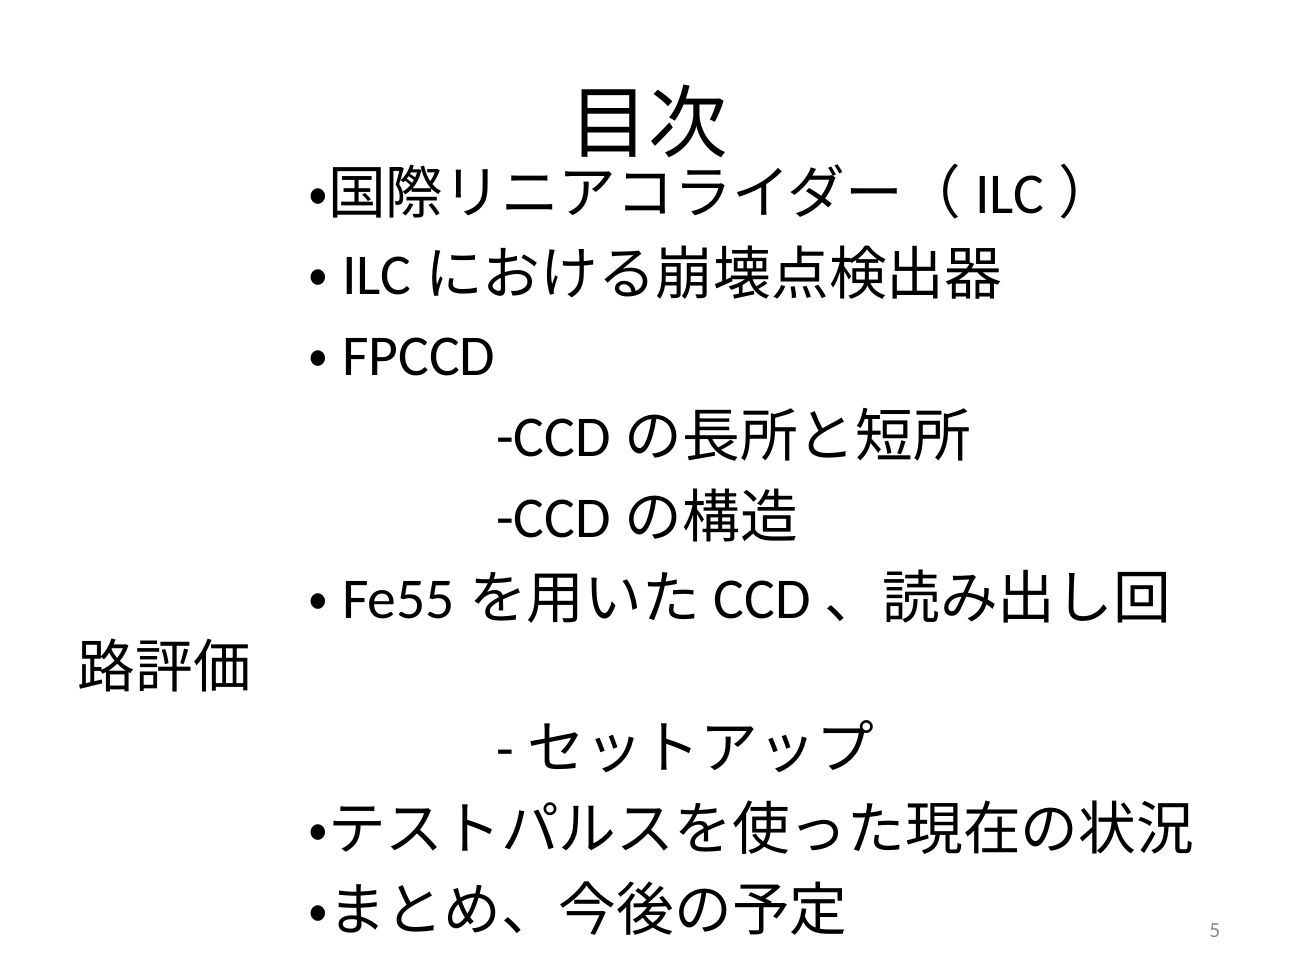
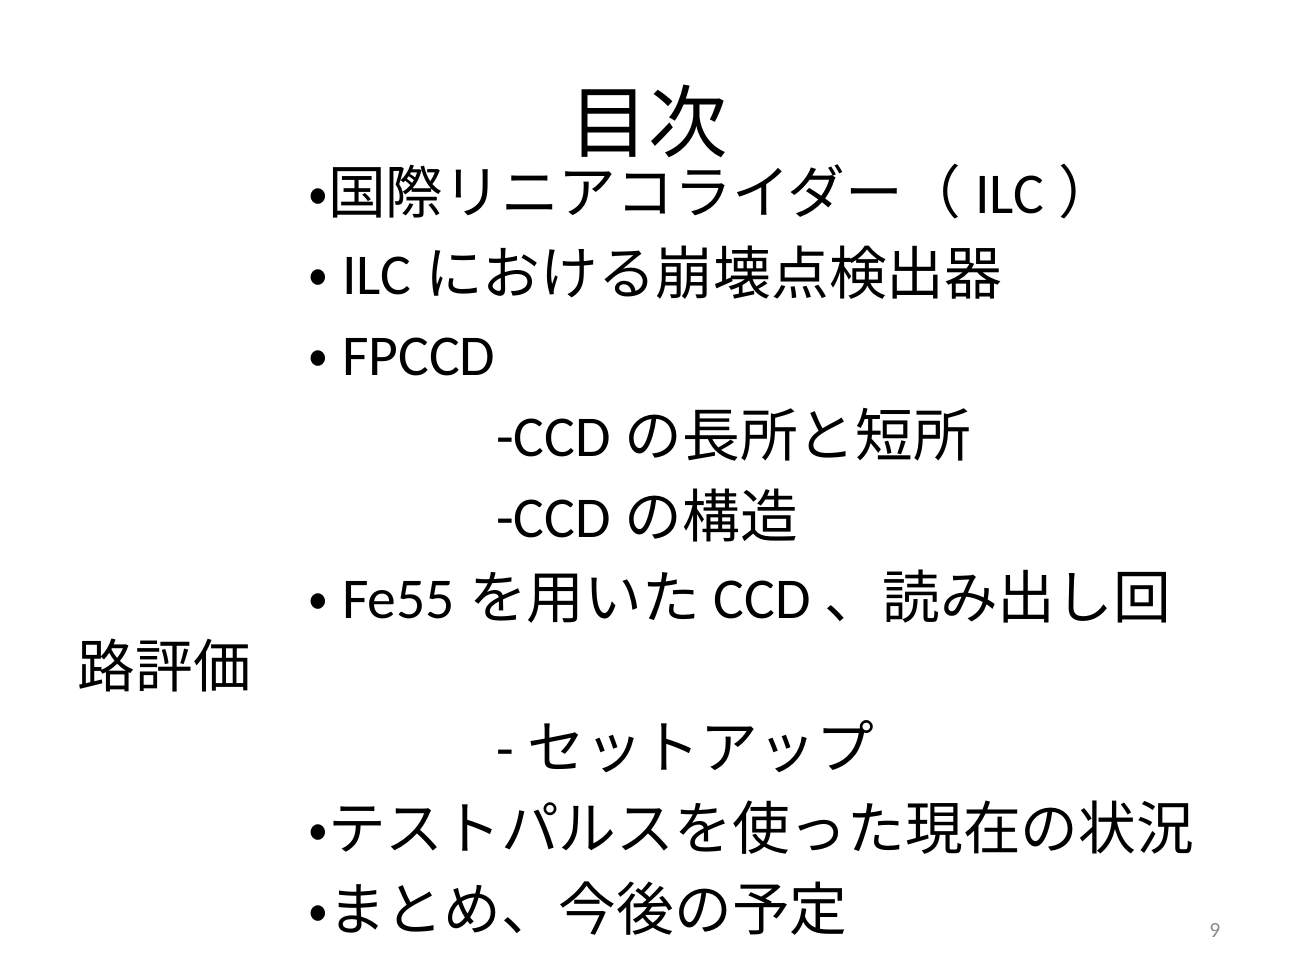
5: 5 -> 9 (1215, 929)
